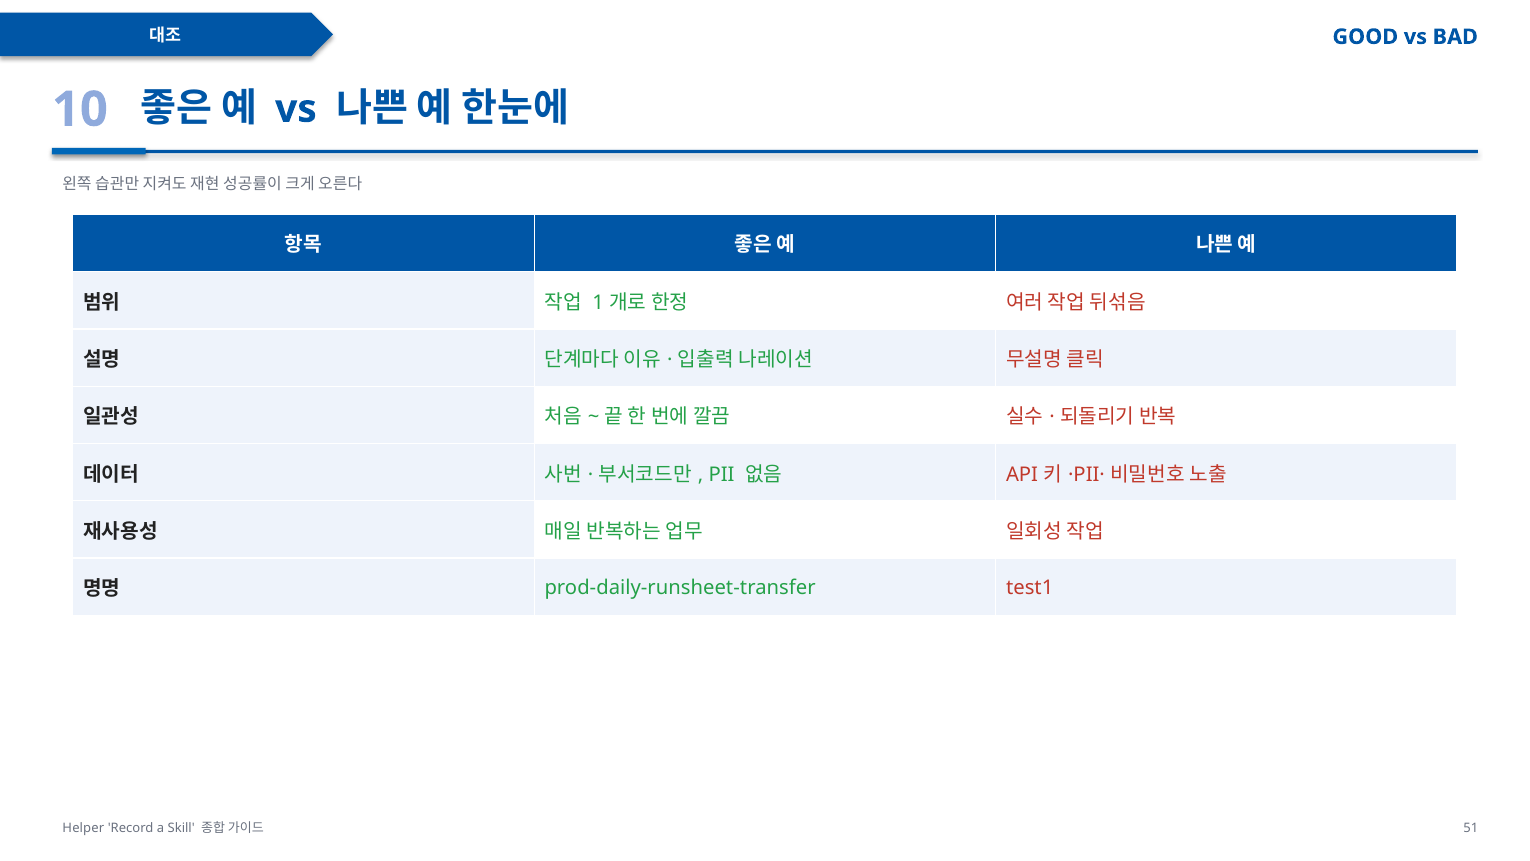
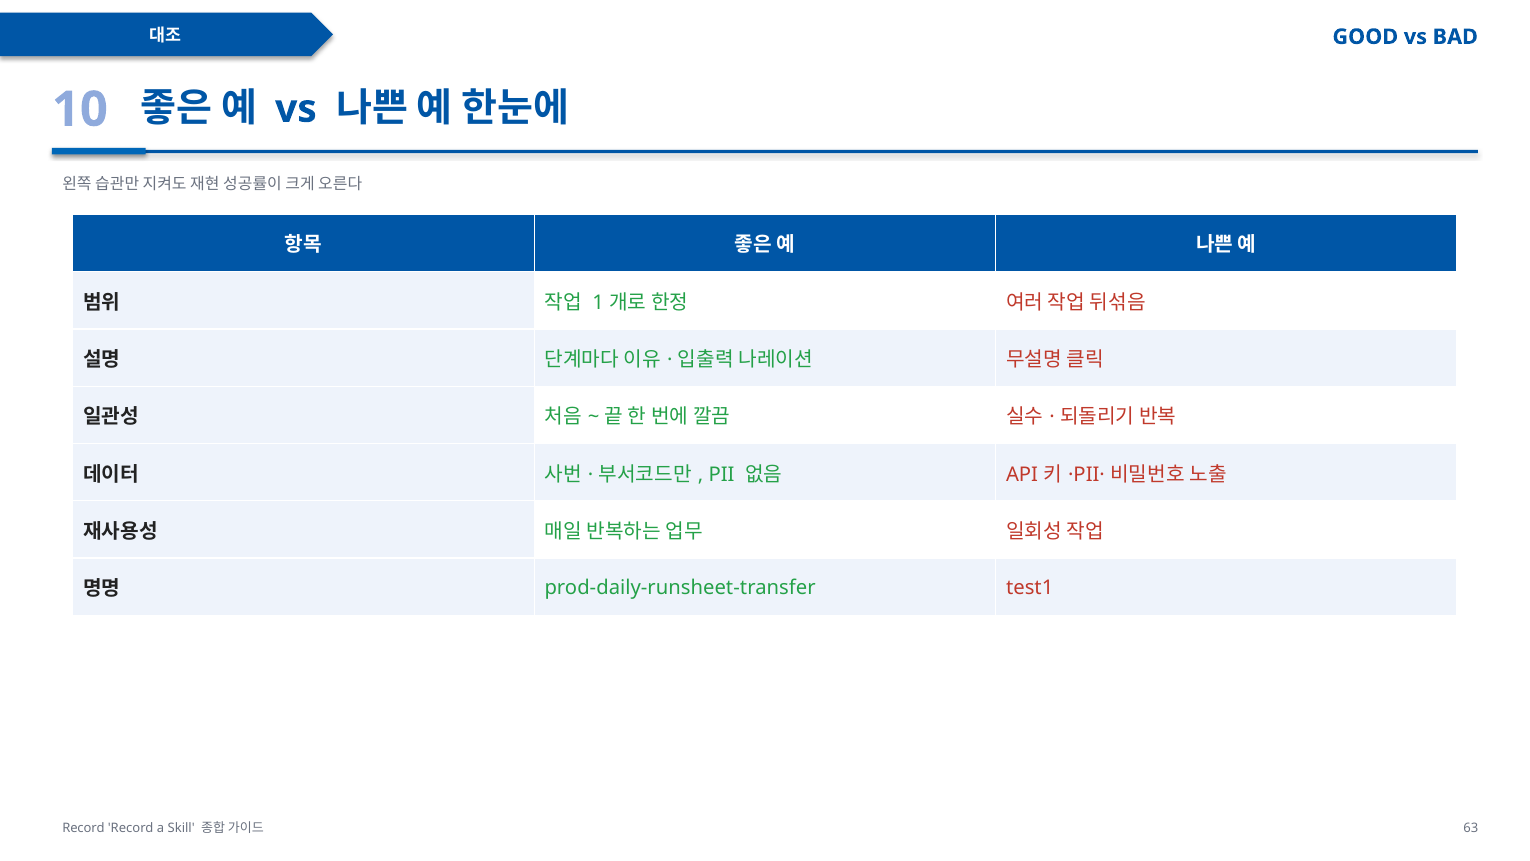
Helper: Helper -> Record (83, 828)
51: 51 -> 63 (1471, 828)
